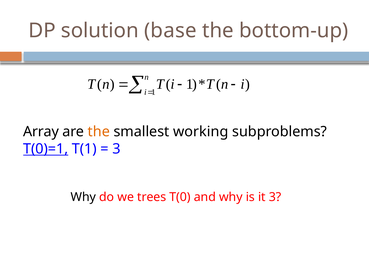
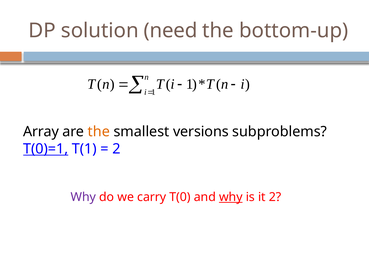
base: base -> need (171, 31)
working: working -> versions (201, 132)
3: 3 -> 2 (116, 149)
Why colour: black -> purple (83, 197)
trees: trees -> carry (152, 197)
why underline: none -> present (231, 197)
it 3: 3 -> 2 (275, 197)
